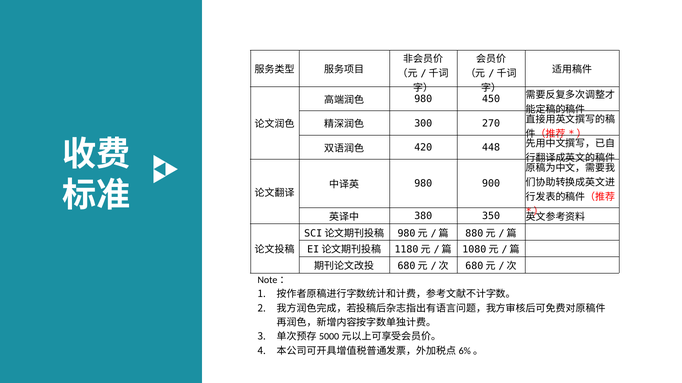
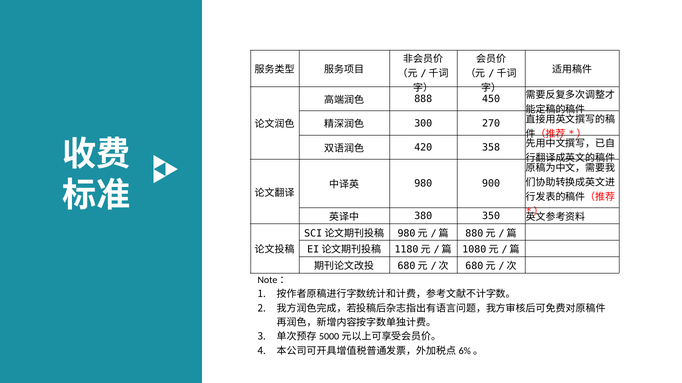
980: 980 -> 888 (423, 99)
448: 448 -> 358 (491, 148)
